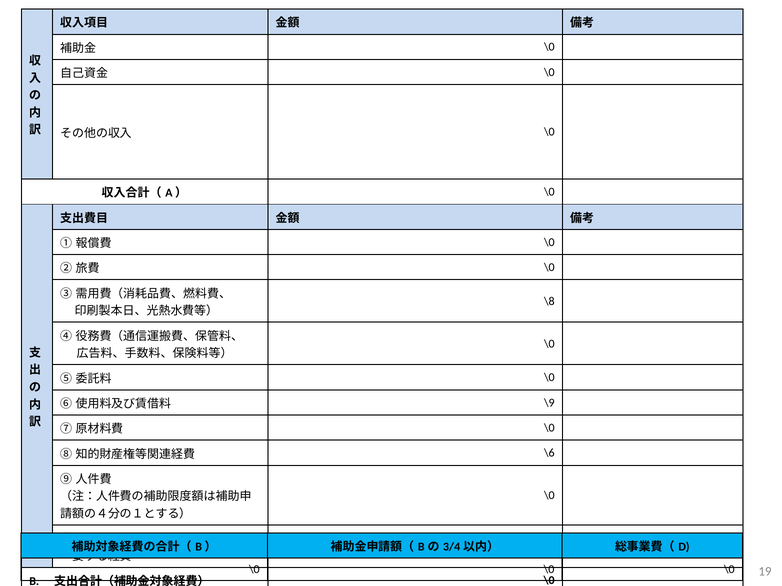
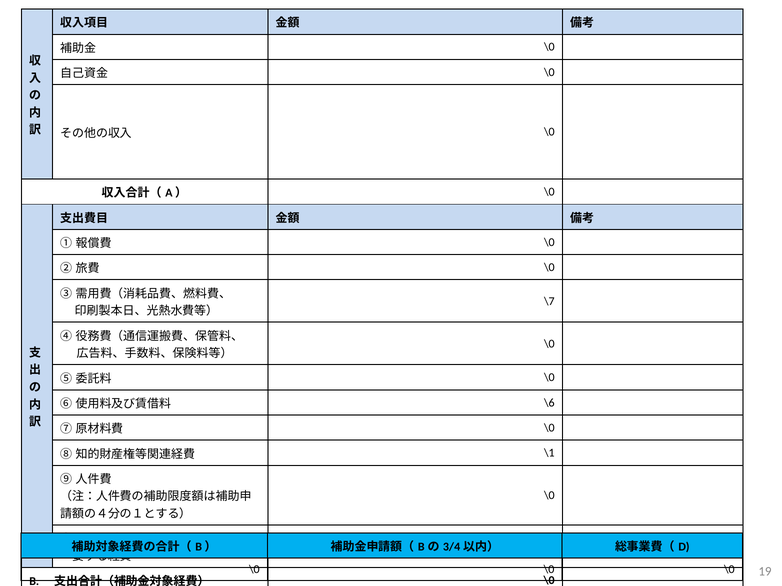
\8: \8 -> \7 (549, 301)
\9: \9 -> \6 (549, 403)
\6: \6 -> \1 (549, 453)
